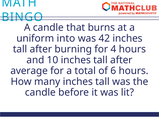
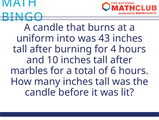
42: 42 -> 43 (104, 38)
average: average -> marbles (29, 70)
